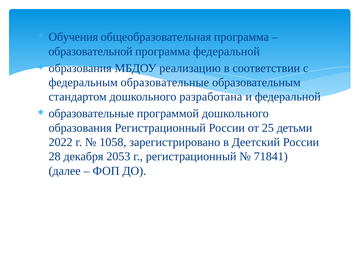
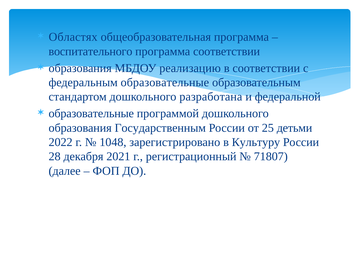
Обучения: Обучения -> Областях (73, 37)
образовательной: образовательной -> воспитательного (90, 51)
программа федеральной: федеральной -> соответствии (227, 51)
образования Регистрационный: Регистрационный -> Государственным (160, 128)
1058: 1058 -> 1048 (113, 142)
Деетский: Деетский -> Культуру (256, 142)
2053: 2053 -> 2021 (118, 157)
71841: 71841 -> 71807 (271, 157)
